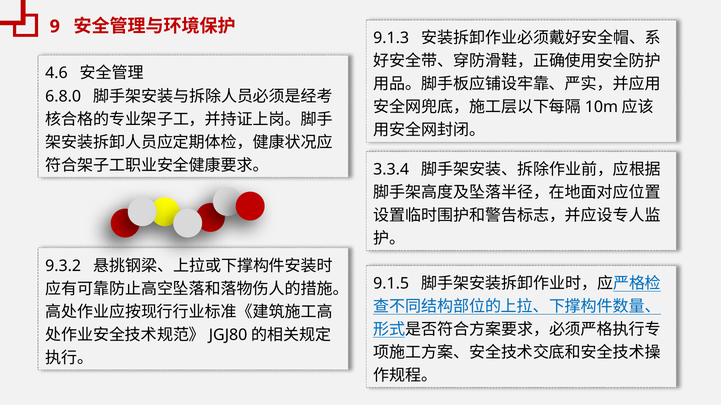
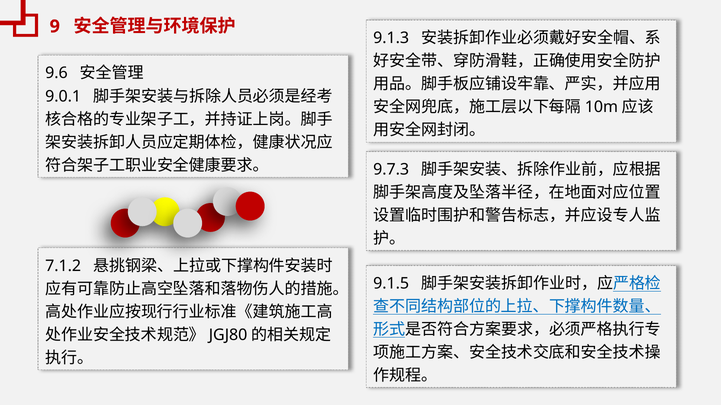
4.6: 4.6 -> 9.6 (56, 73)
6.8.0: 6.8.0 -> 9.0.1 (63, 96)
3.3.4: 3.3.4 -> 9.7.3 (391, 170)
9.3.2: 9.3.2 -> 7.1.2 (63, 266)
